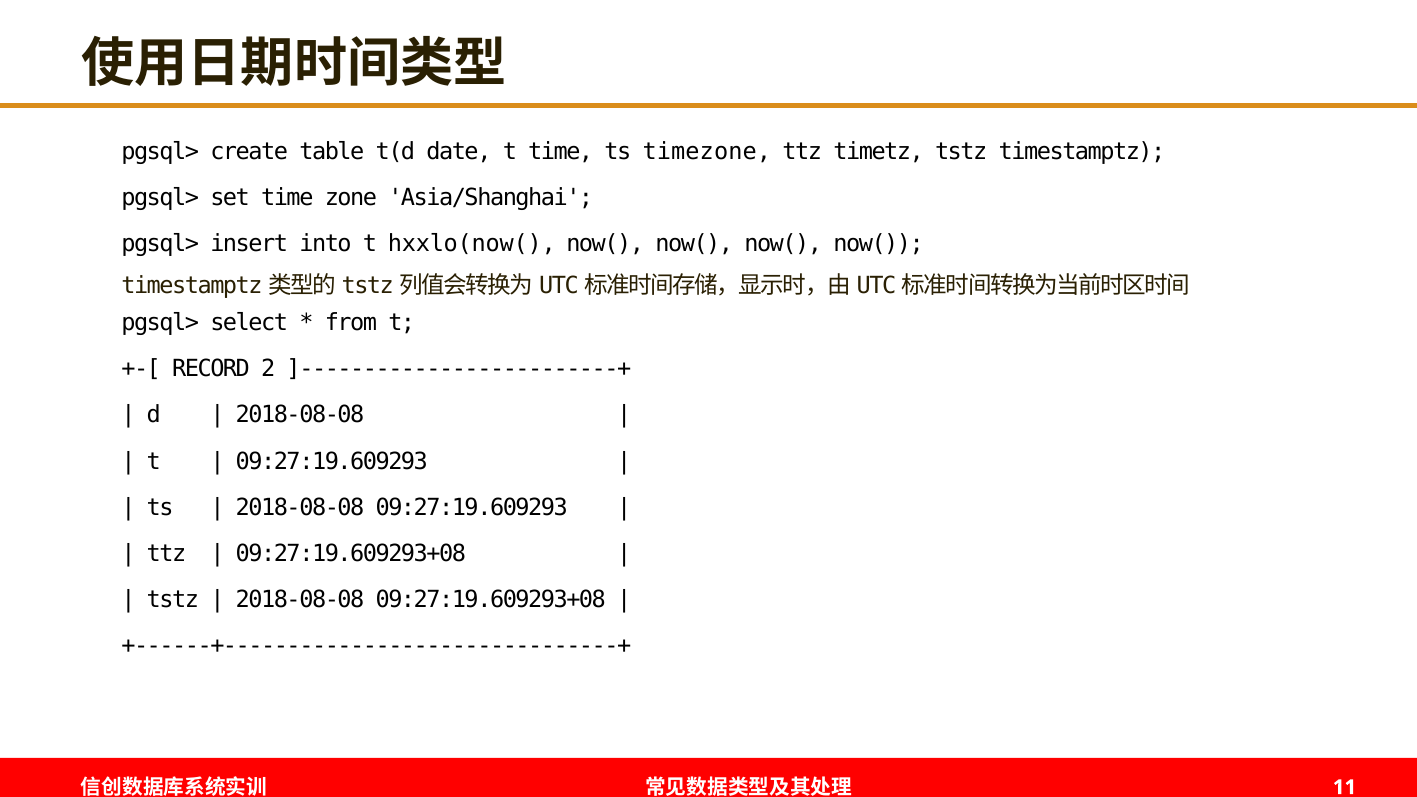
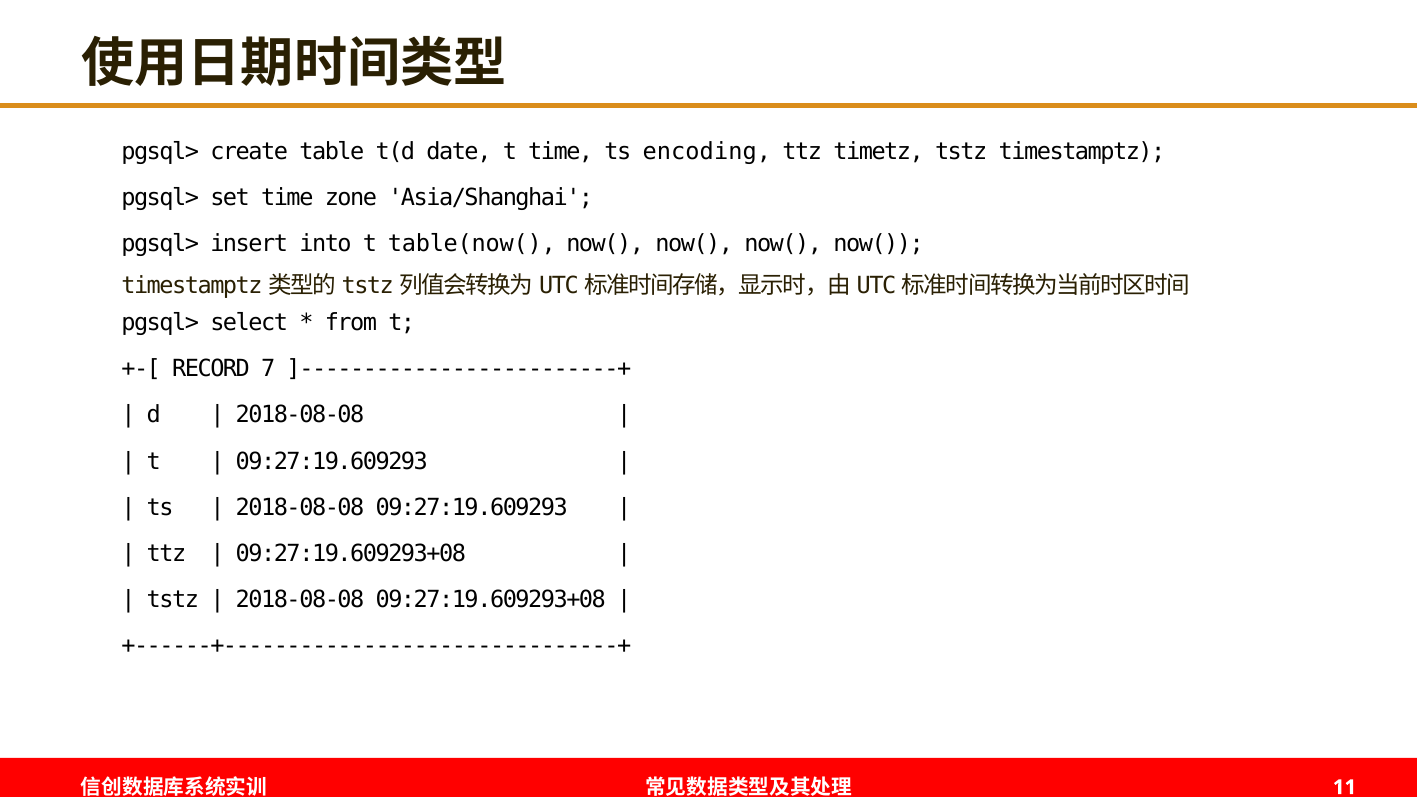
timezone: timezone -> encoding (707, 152)
hxxlo(now(: hxxlo(now( -> table(now( (472, 244)
2: 2 -> 7 (268, 369)
